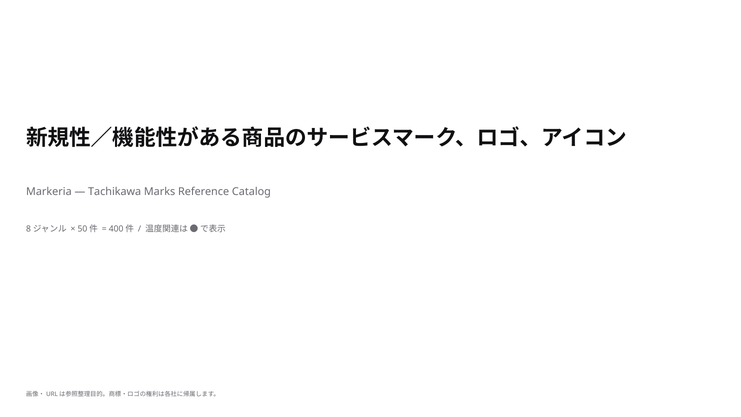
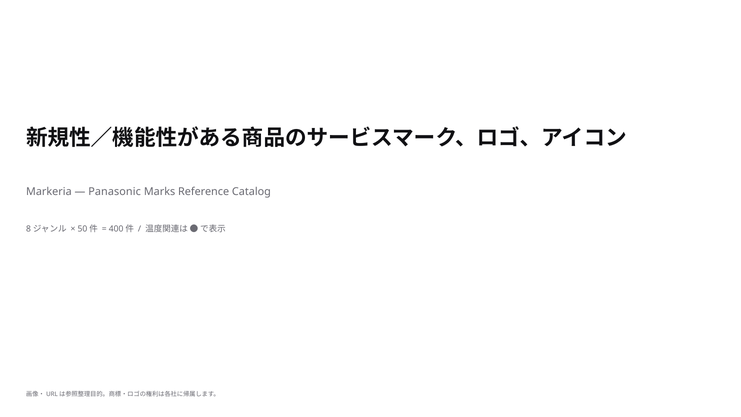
Tachikawa: Tachikawa -> Panasonic (115, 192)
